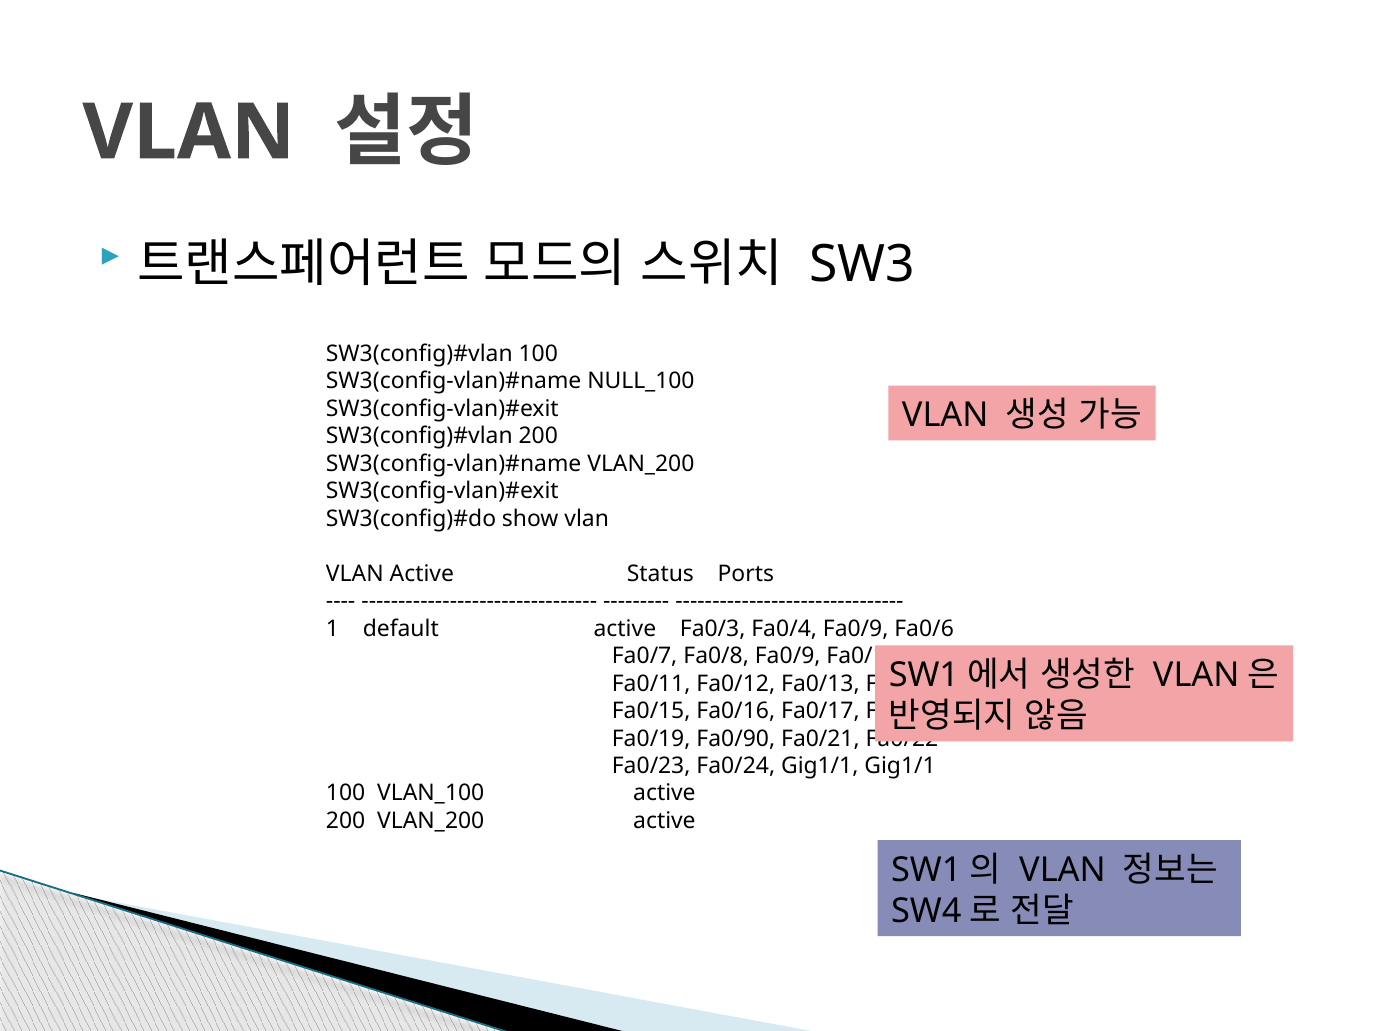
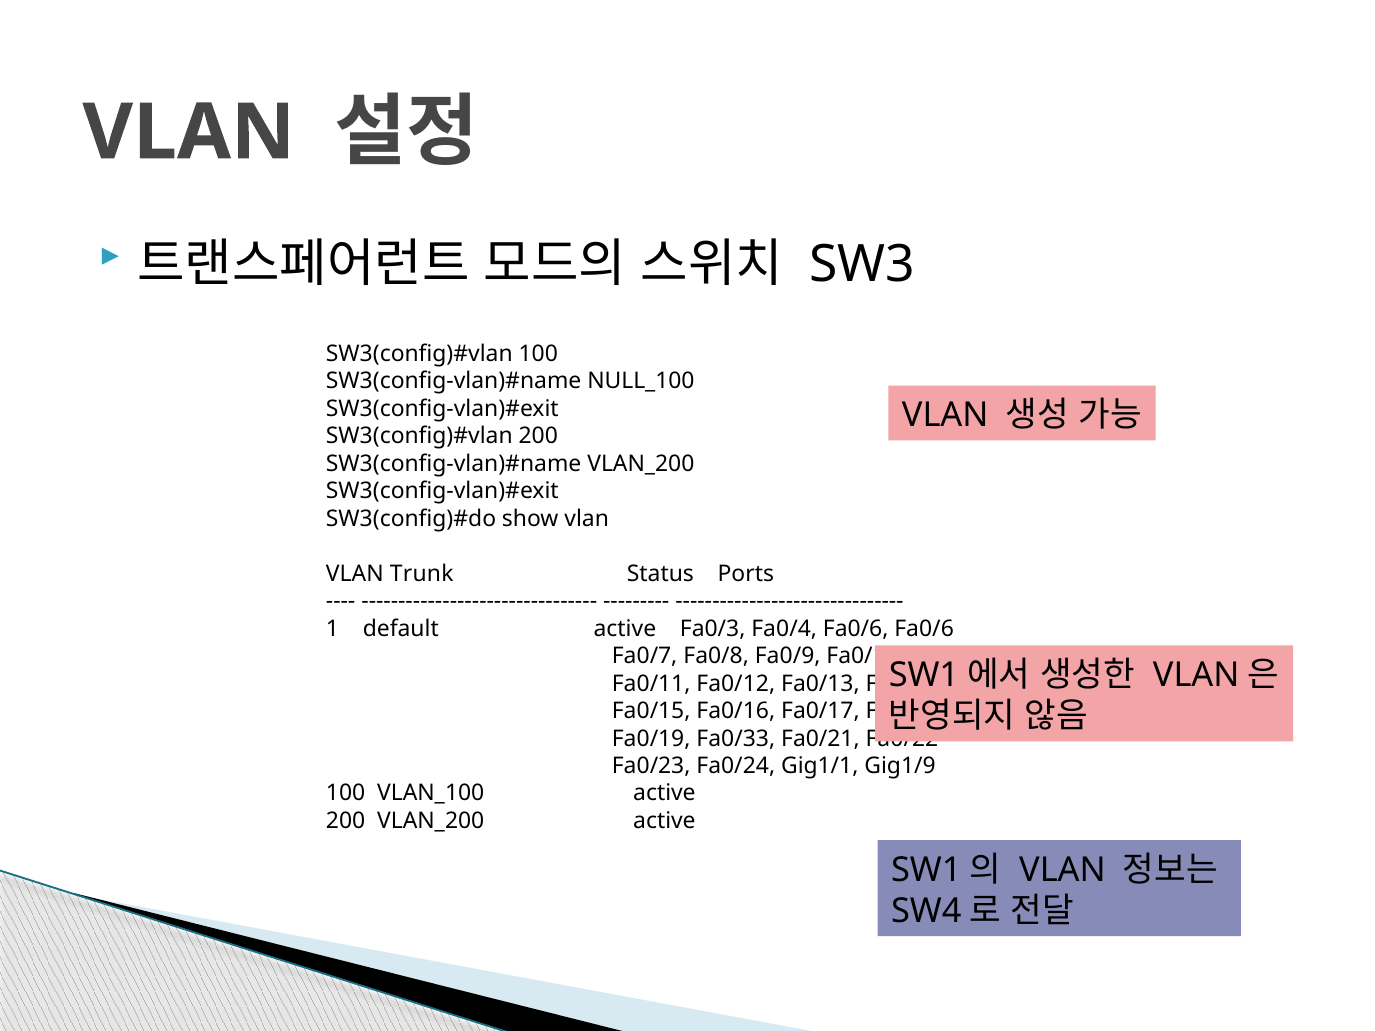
VLAN Active: Active -> Trunk (422, 574)
Fa0/4 Fa0/9: Fa0/9 -> Fa0/6 (856, 629)
Fa0/90: Fa0/90 -> Fa0/33 (736, 739)
Gig1/1 Gig1/1: Gig1/1 -> Gig1/9 (900, 766)
